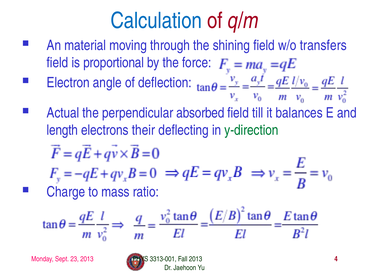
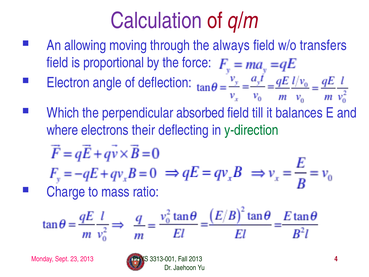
Calculation colour: blue -> purple (156, 21)
material: material -> allowing (85, 45)
shining: shining -> always (231, 45)
Actual: Actual -> Which (63, 113)
length: length -> where (62, 130)
